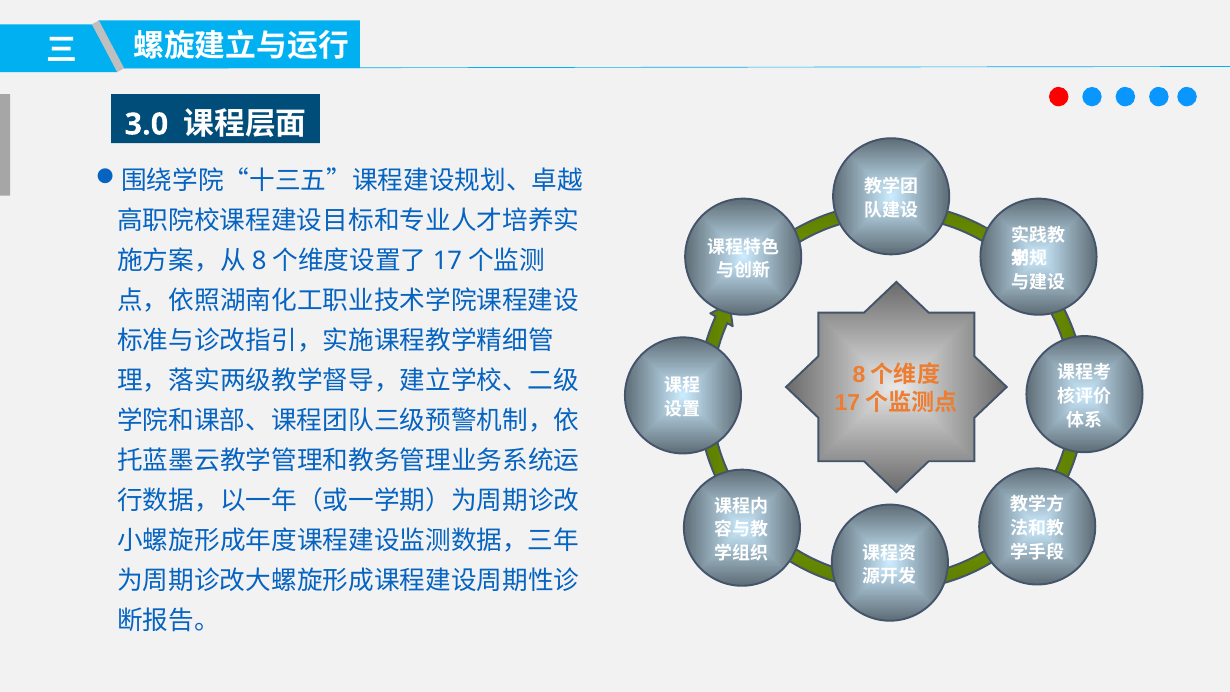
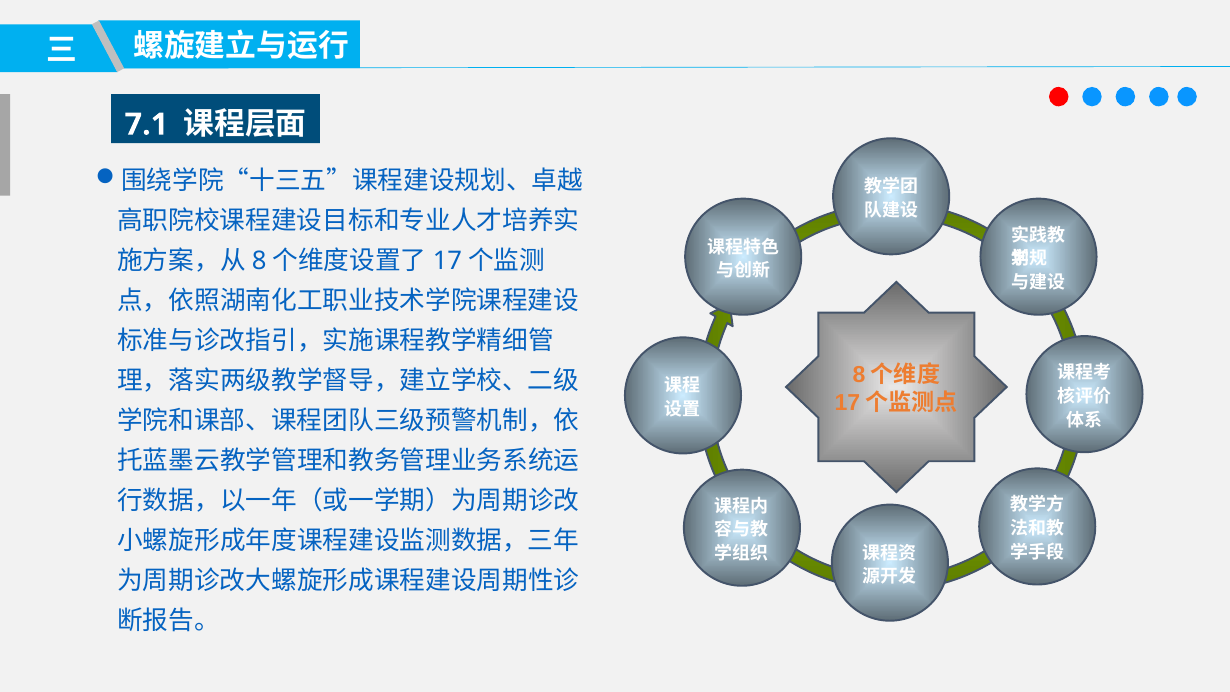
3.0: 3.0 -> 7.1 (146, 124)
